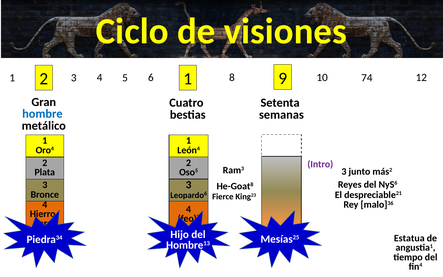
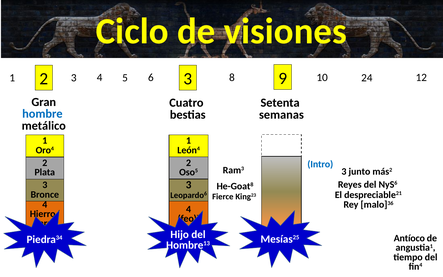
6 1: 1 -> 3 (188, 79)
74: 74 -> 24 (367, 78)
Intro colour: purple -> blue (320, 164)
Estatua: Estatua -> Antíoco (409, 238)
